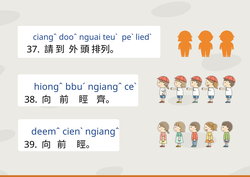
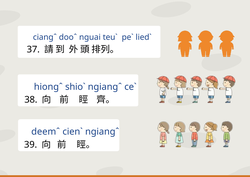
bbuˊ: bbuˊ -> shioˋ (75, 87)
